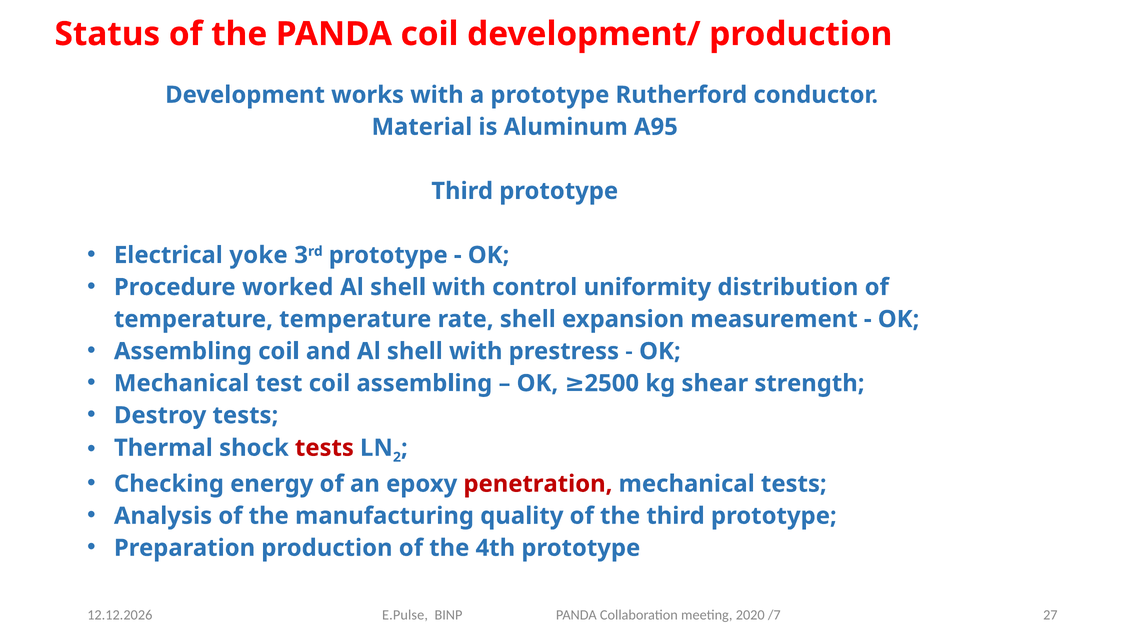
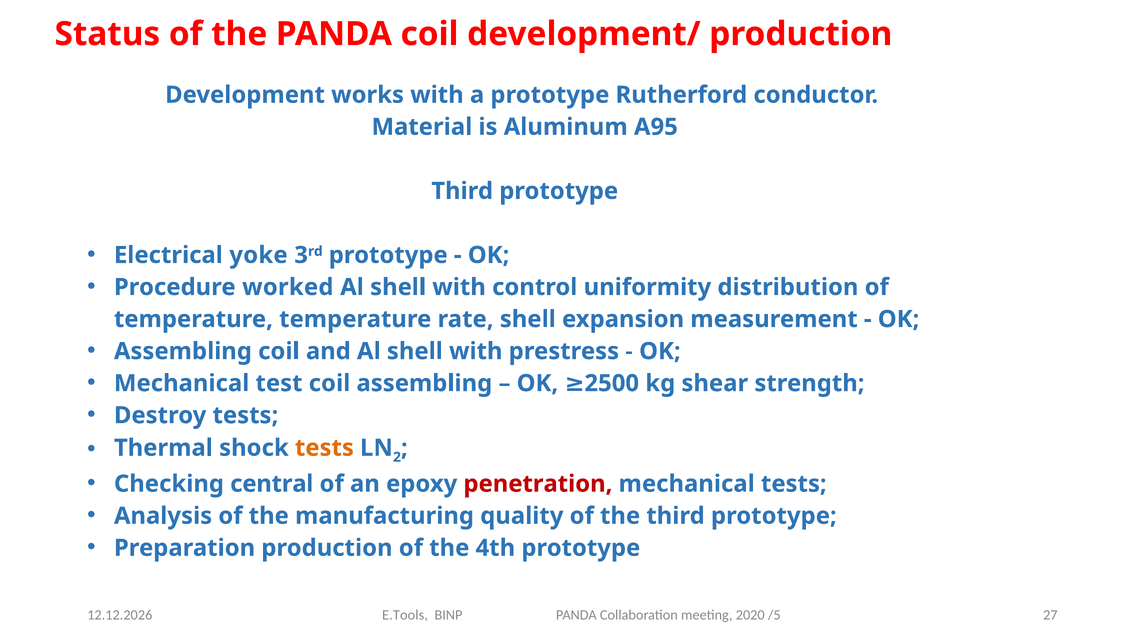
tests colour: red -> orange (324, 448)
energy: energy -> central (272, 484)
E.Pulse: E.Pulse -> E.Tools (405, 615)
/7: /7 -> /5 (774, 615)
